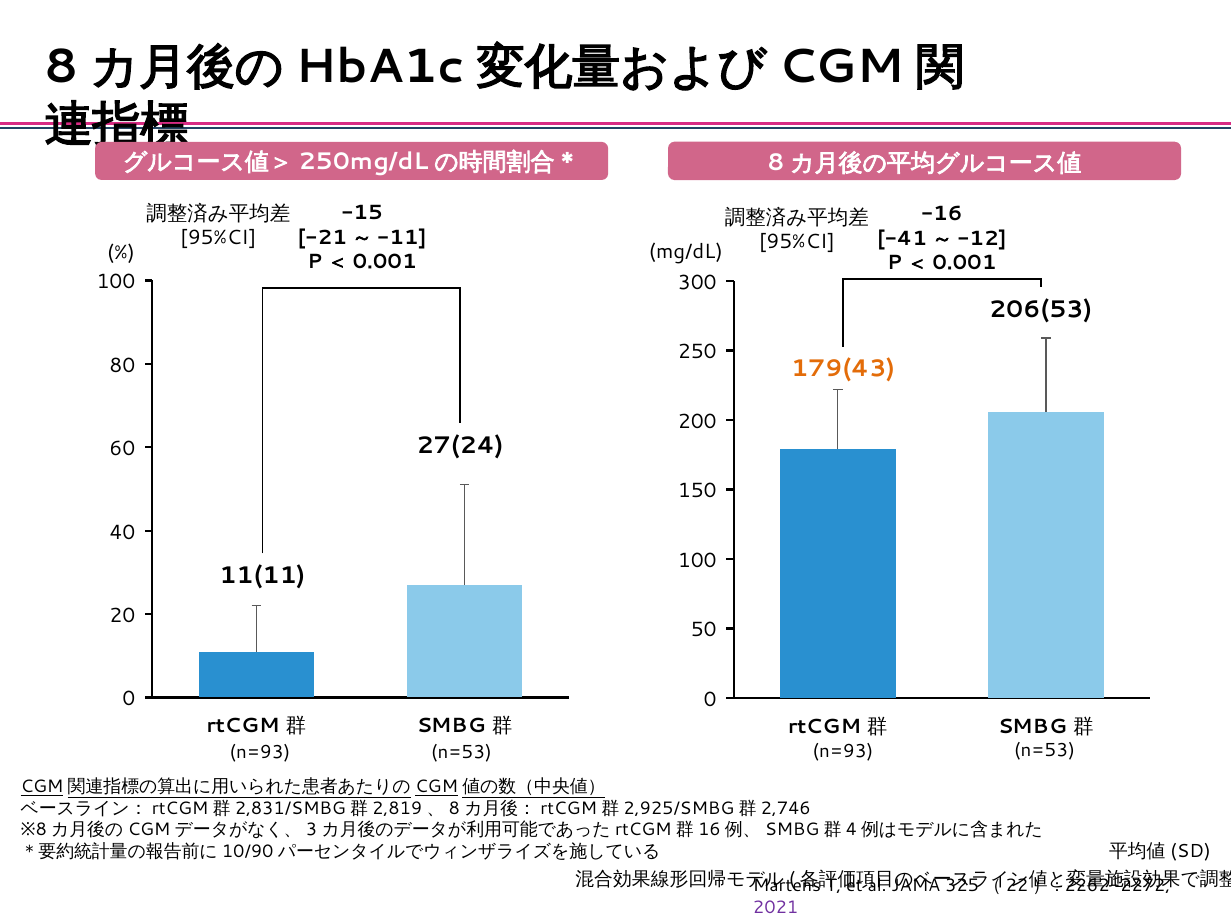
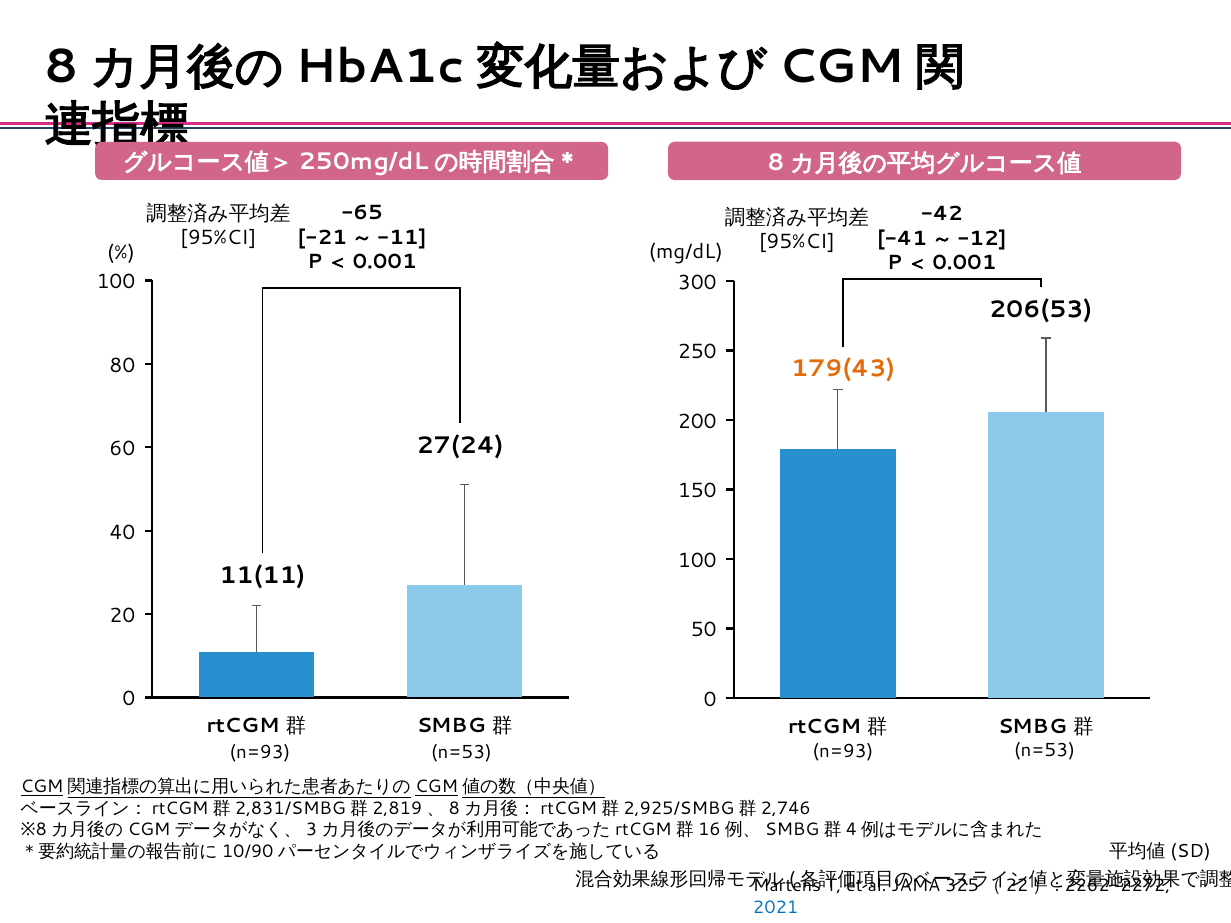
-15: -15 -> -65 (362, 213)
-16: -16 -> -42 (942, 214)
2021 colour: purple -> blue (776, 908)
